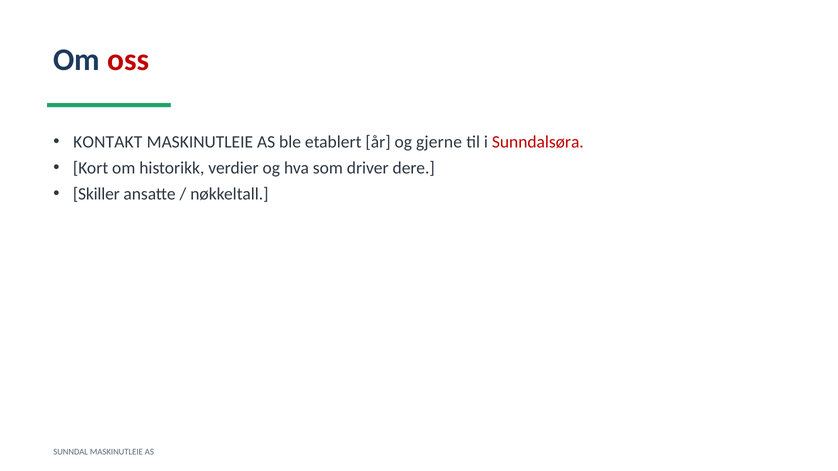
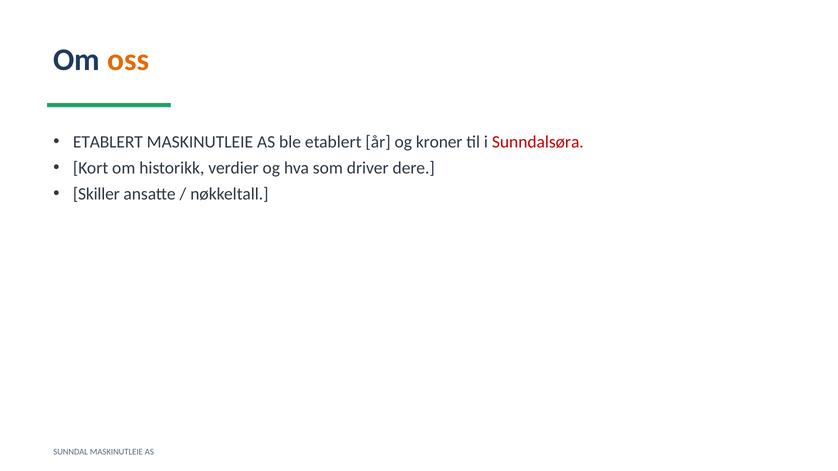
oss colour: red -> orange (128, 60)
KONTAKT: KONTAKT -> ETABLERT (108, 142)
gjerne: gjerne -> kroner (439, 142)
